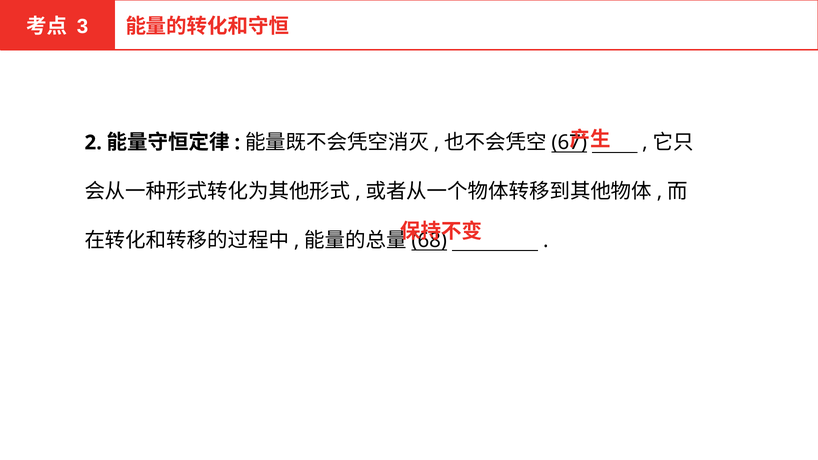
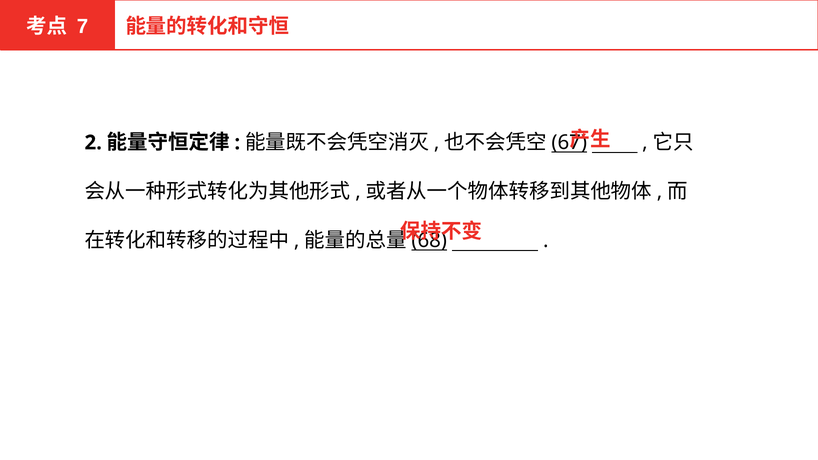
3: 3 -> 7 (82, 26)
